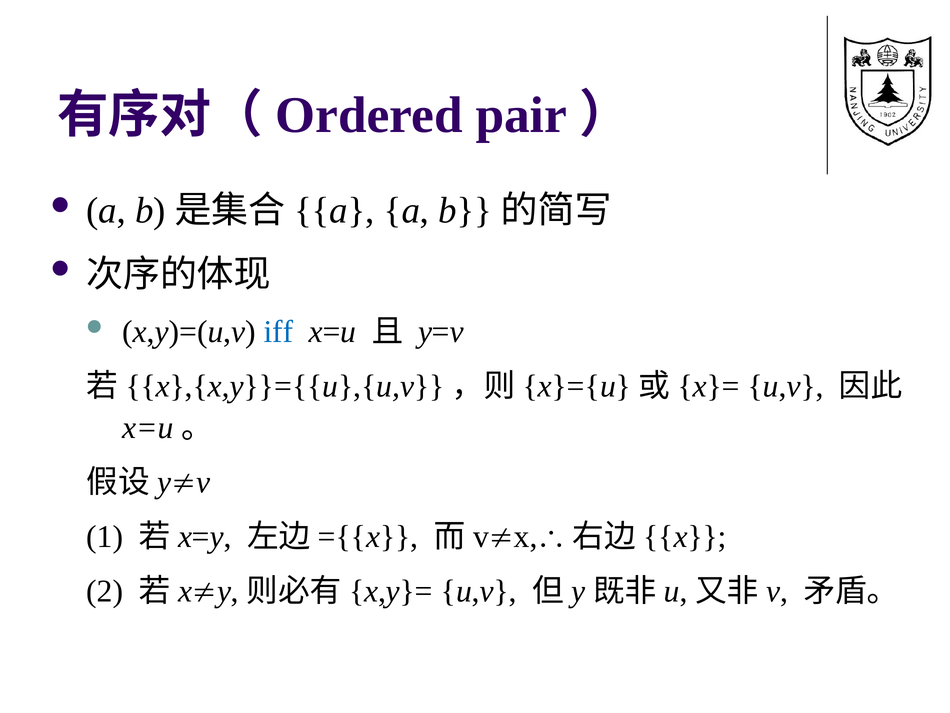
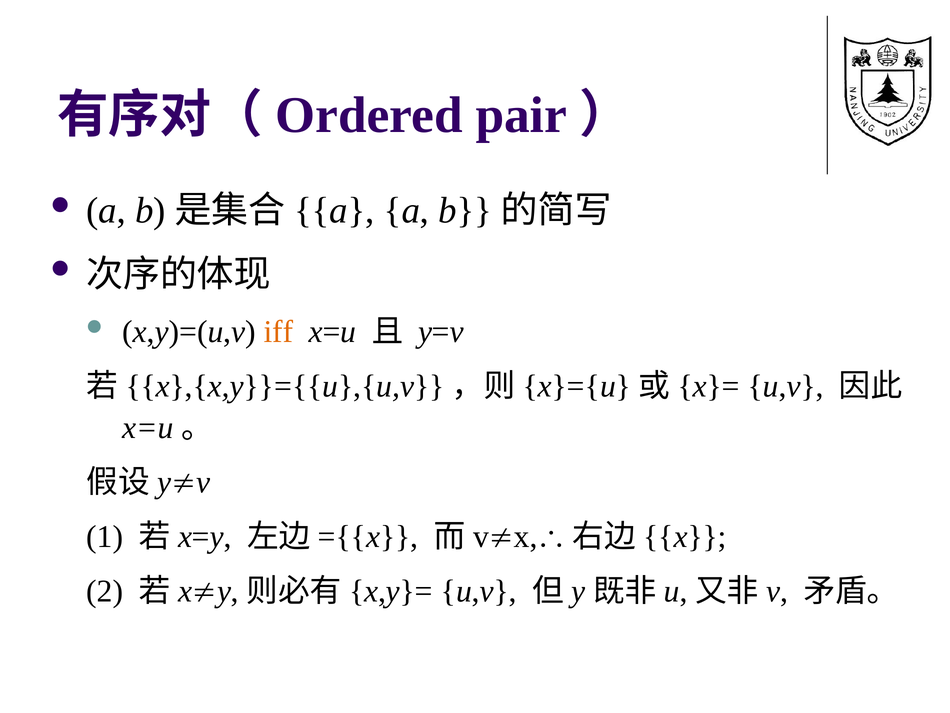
iff colour: blue -> orange (278, 331)
